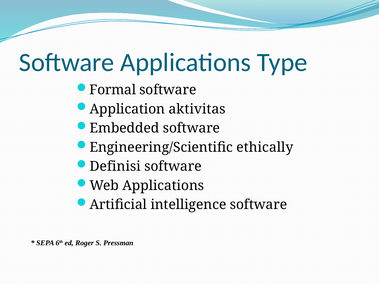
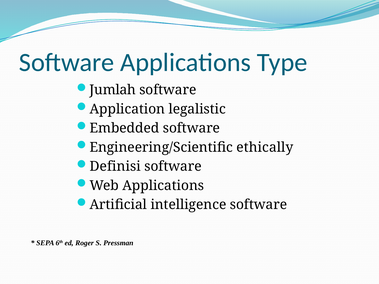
Formal: Formal -> Jumlah (113, 90)
aktivitas: aktivitas -> legalistic (197, 109)
